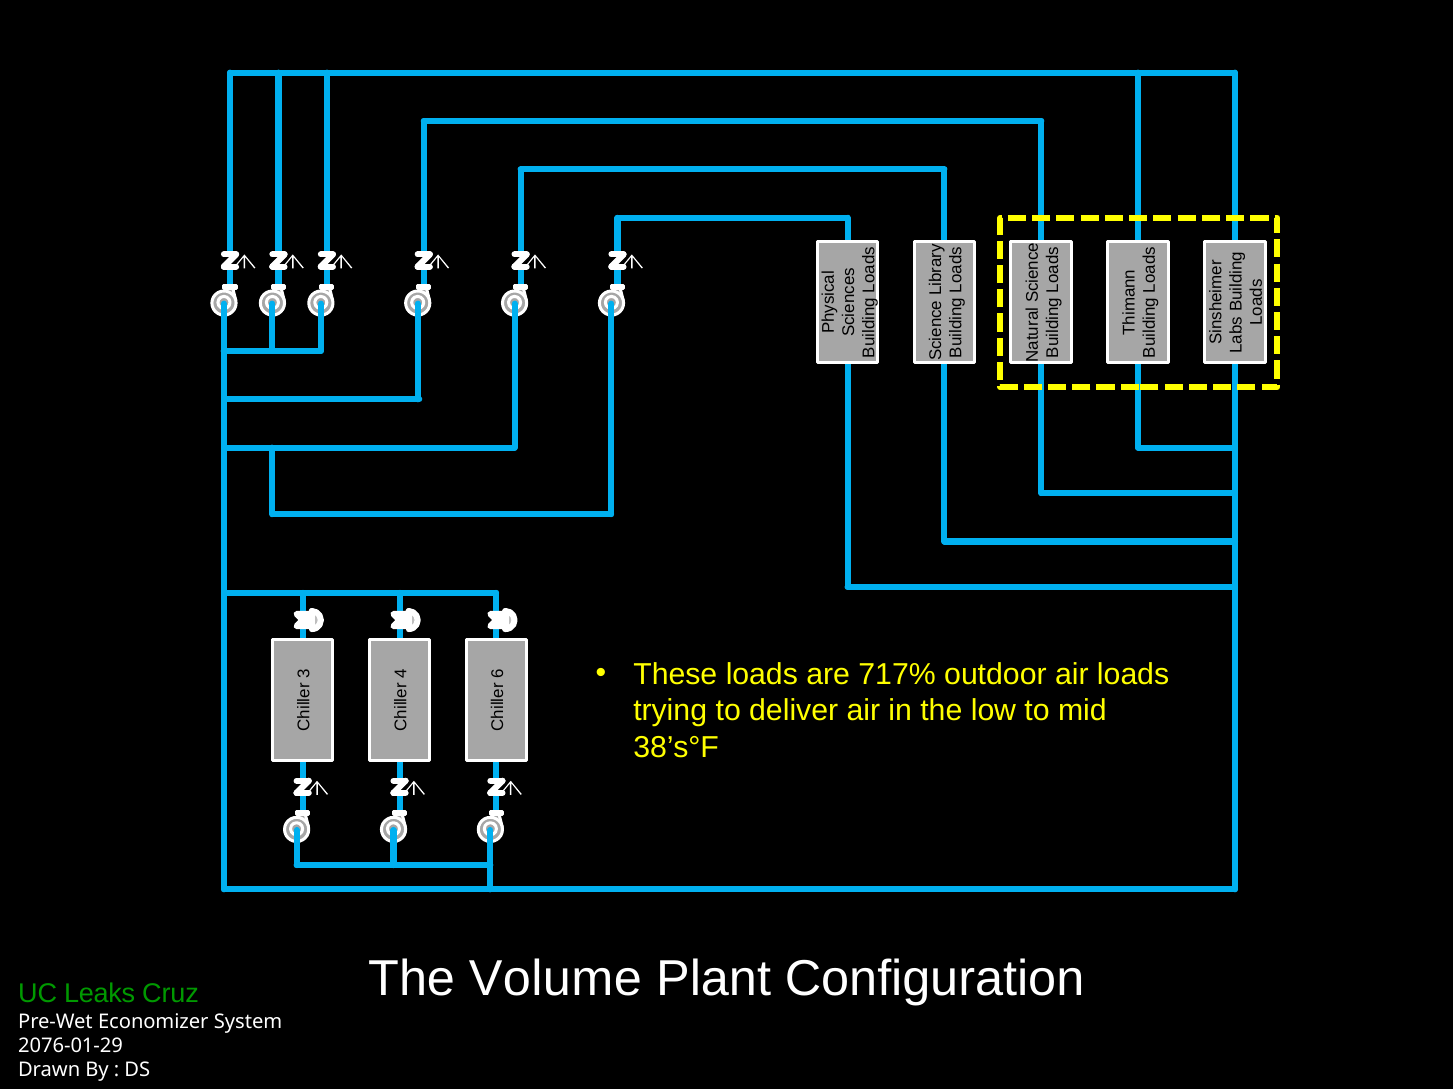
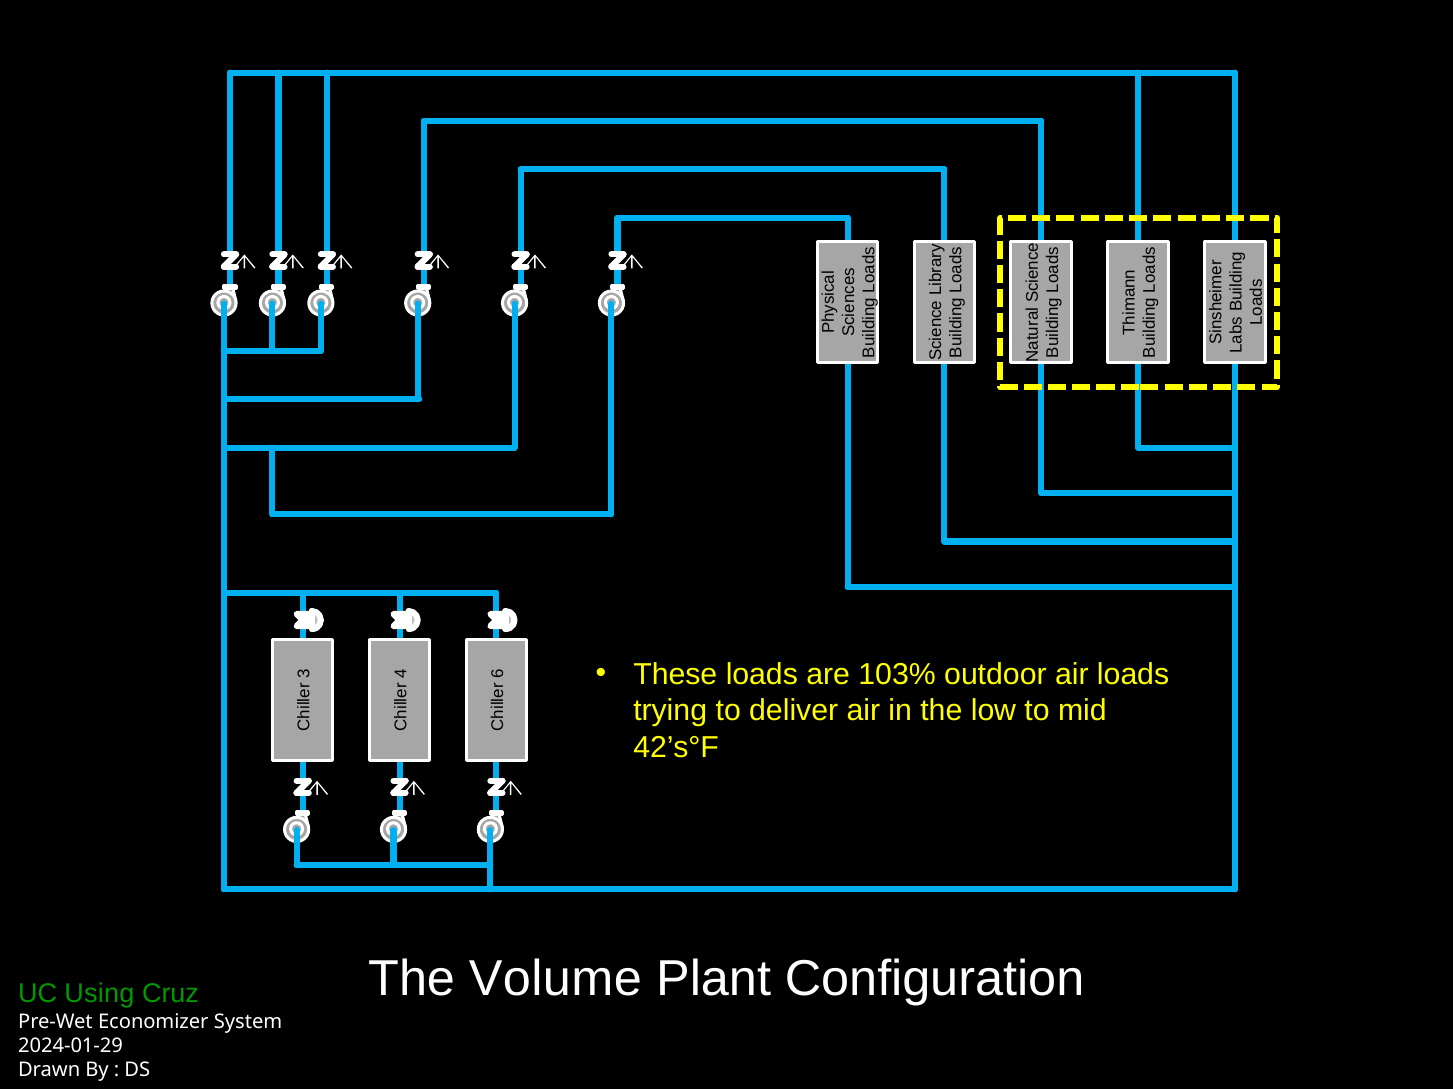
717%: 717% -> 103% (897, 675)
38’s°F: 38’s°F -> 42’s°F (676, 748)
Leaks: Leaks -> Using (99, 995)
2076-01-29: 2076-01-29 -> 2024-01-29 (71, 1047)
